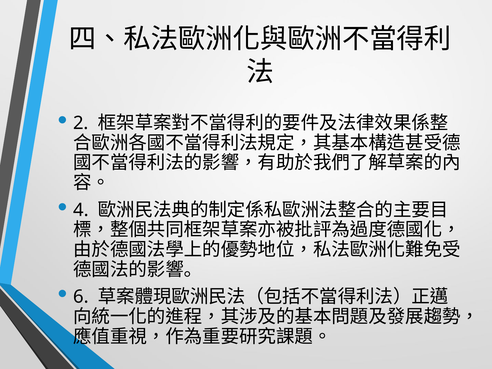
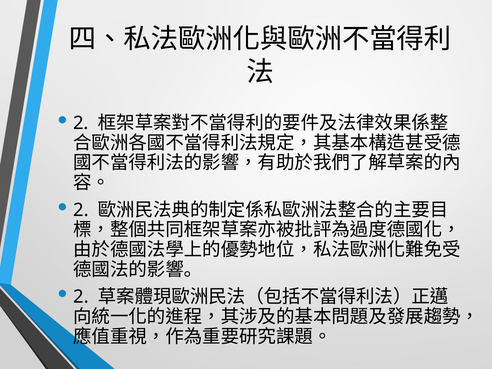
4: 4 -> 2 (81, 210)
6: 6 -> 2 (81, 297)
